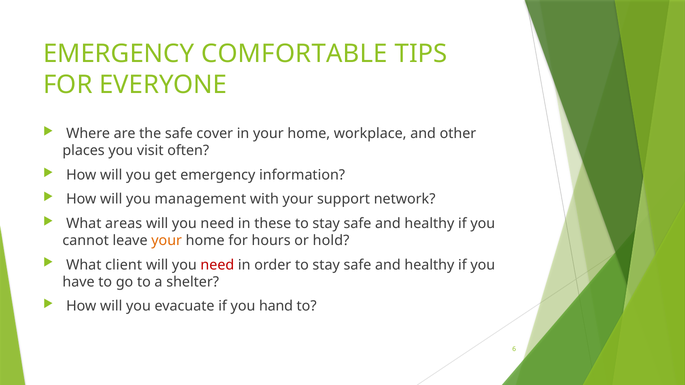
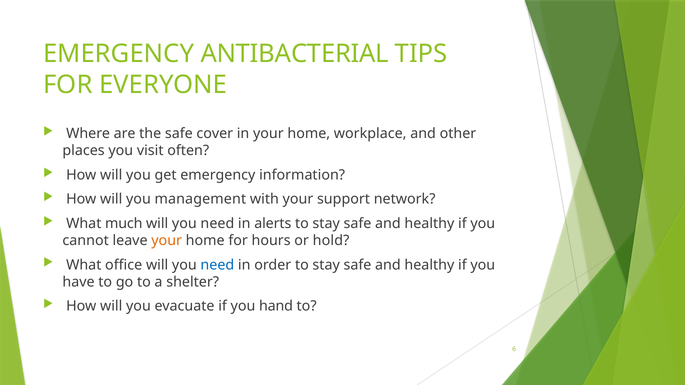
COMFORTABLE: COMFORTABLE -> ANTIBACTERIAL (295, 54)
areas: areas -> much (124, 224)
these: these -> alerts (273, 224)
client: client -> office (124, 265)
need colour: red -> blue (217, 265)
